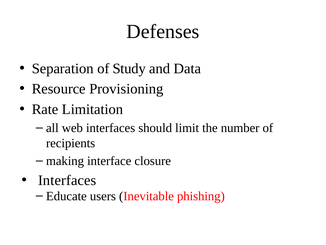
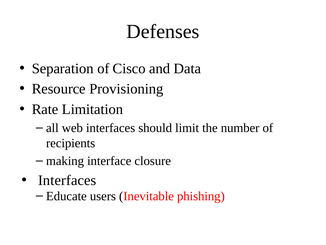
Study: Study -> Cisco (129, 68)
